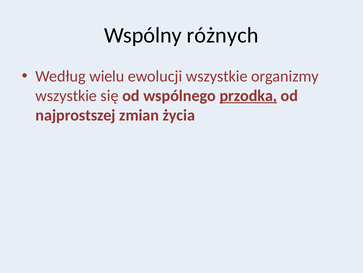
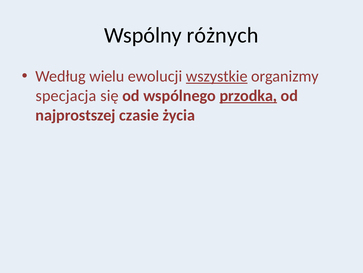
wszystkie underline: none -> present (217, 76)
wszystkie: wszystkie -> specjacja (66, 96)
zmian: zmian -> czasie (139, 115)
